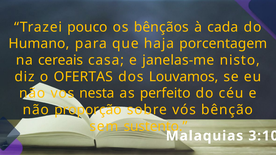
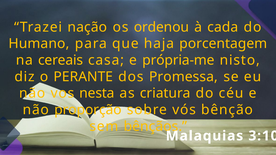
pouco: pouco -> nação (87, 27)
bênçãos: bênçãos -> ordenou (161, 27)
janelas-me: janelas-me -> própria-me (178, 60)
OFERTAS: OFERTAS -> PERANTE (83, 77)
Louvamos: Louvamos -> Promessa (183, 77)
perfeito: perfeito -> criatura (165, 93)
sustento: sustento -> bênçãos (155, 126)
